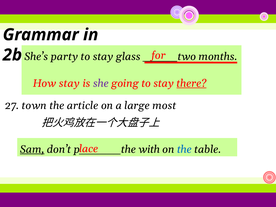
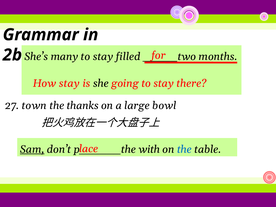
party: party -> many (64, 56)
glass: glass -> filled (128, 56)
she colour: purple -> black (101, 83)
there underline: present -> none (191, 83)
article: article -> thanks (83, 106)
most: most -> bowl (164, 106)
